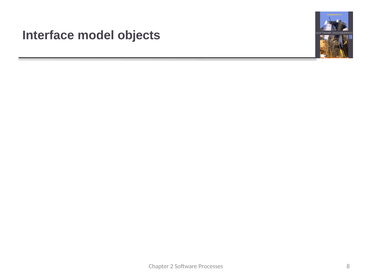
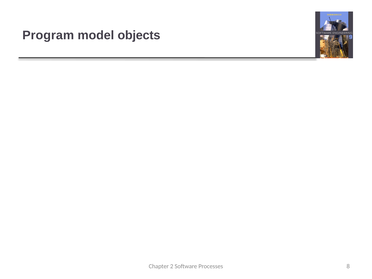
Interface: Interface -> Program (48, 35)
